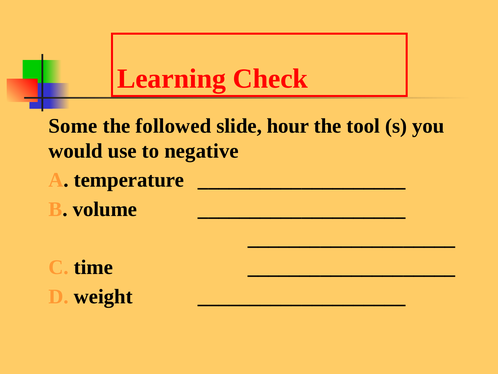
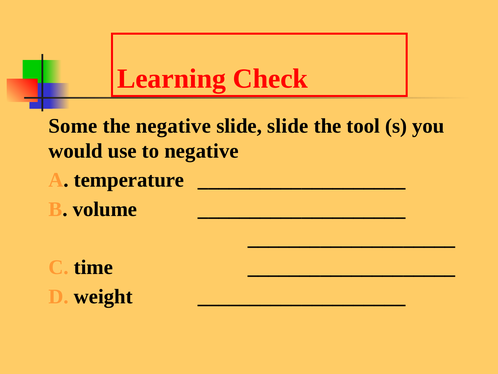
the followed: followed -> negative (173, 126)
slide hour: hour -> slide (288, 126)
